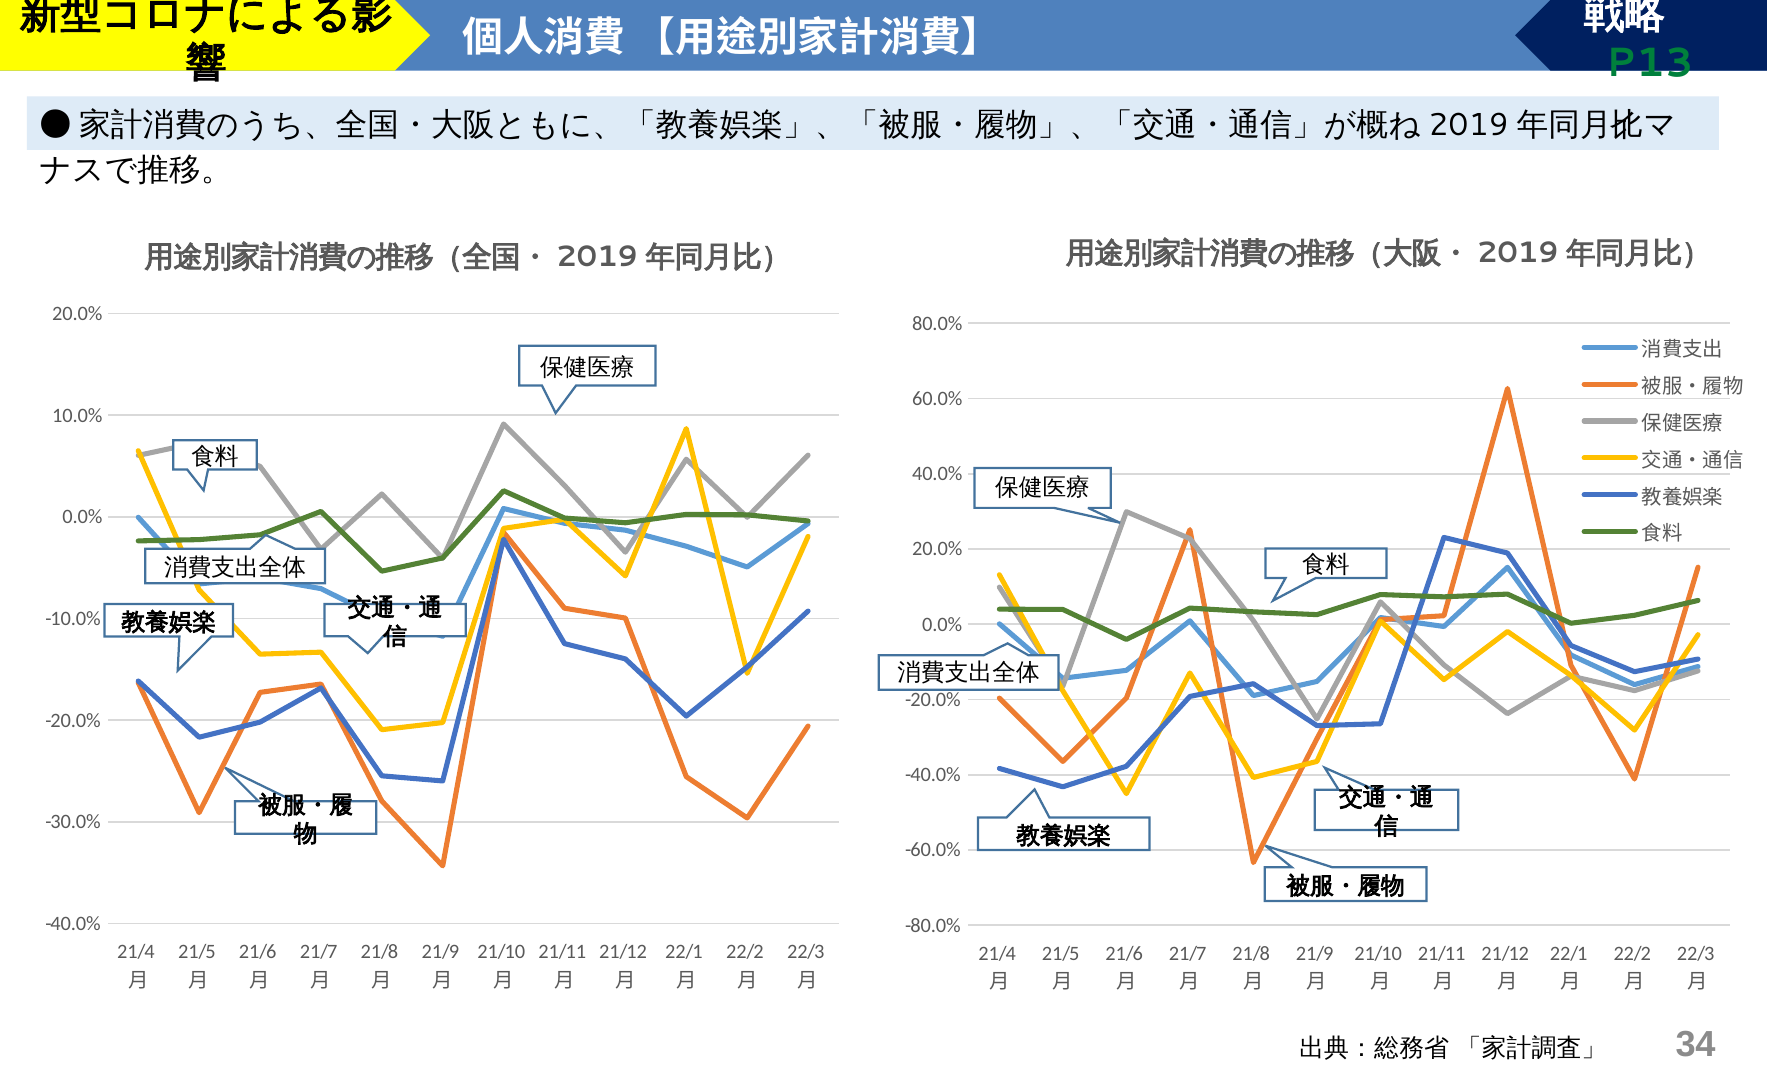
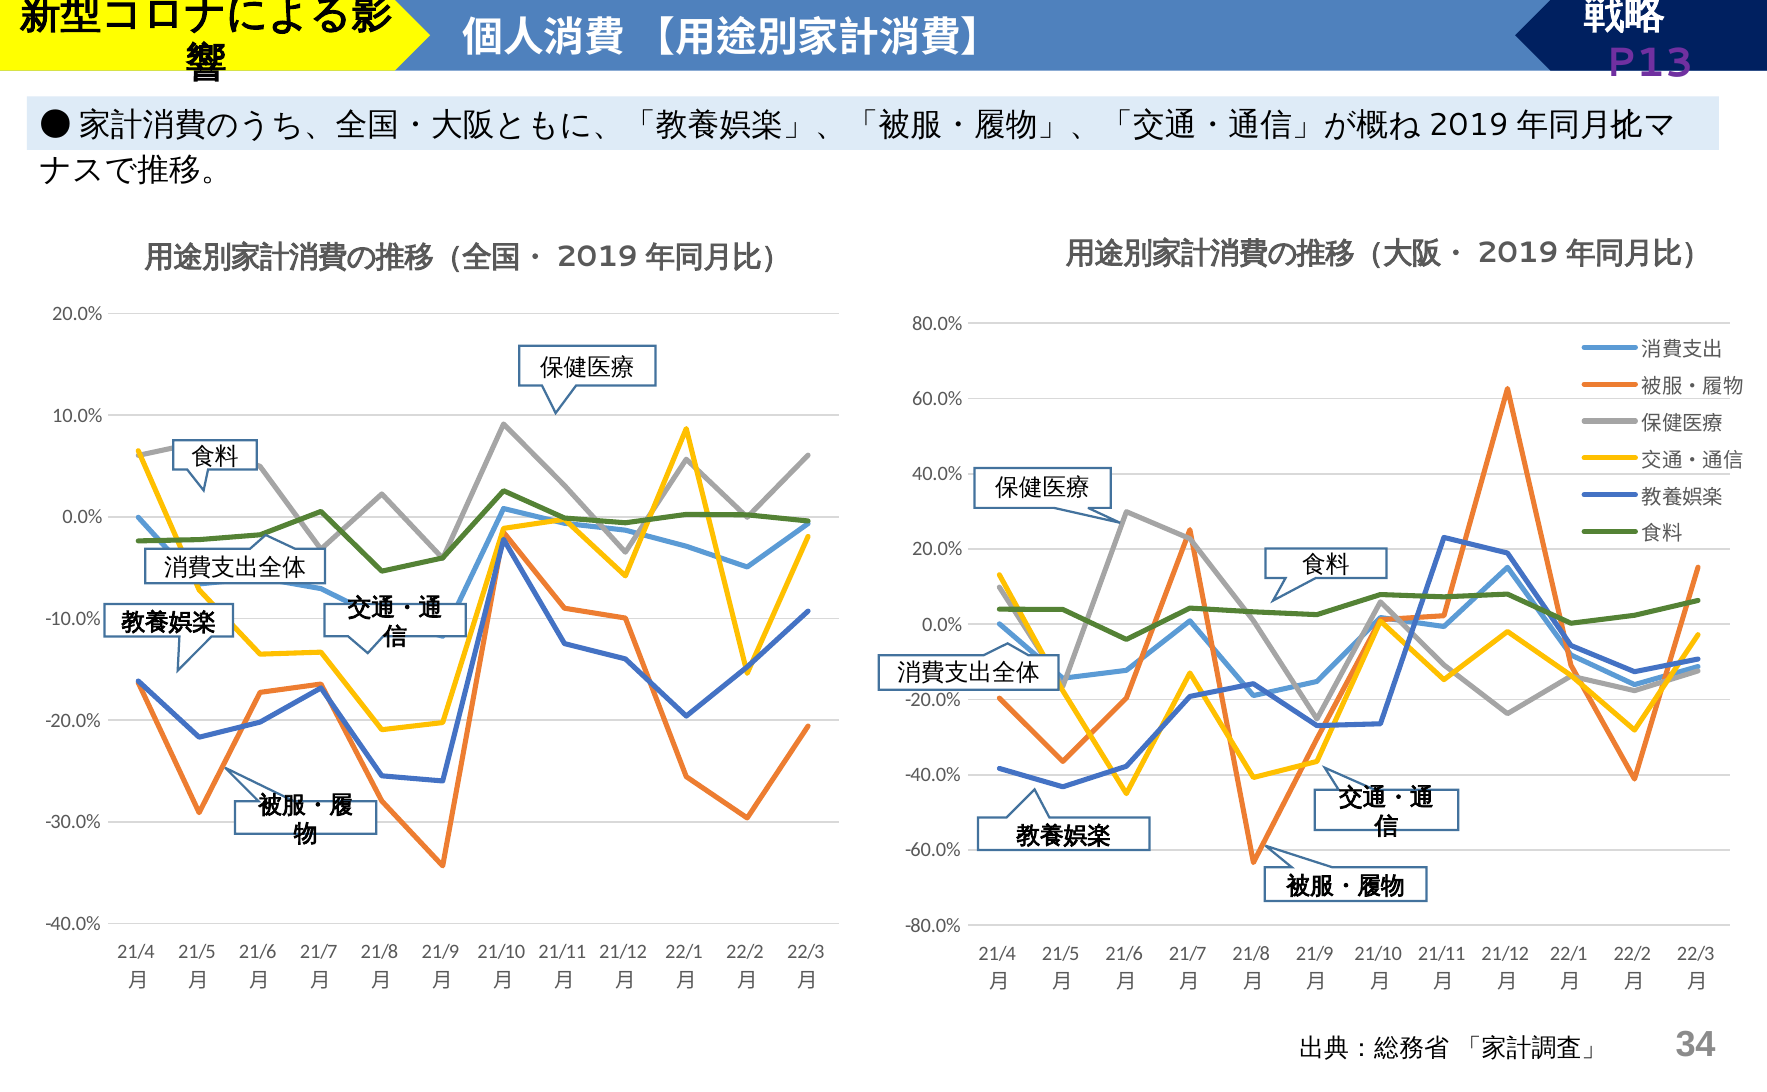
P13 colour: green -> purple (1650, 63)
